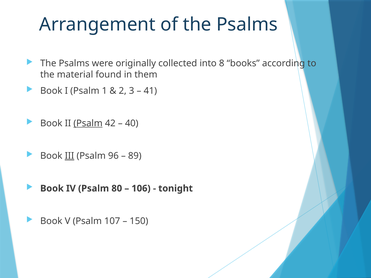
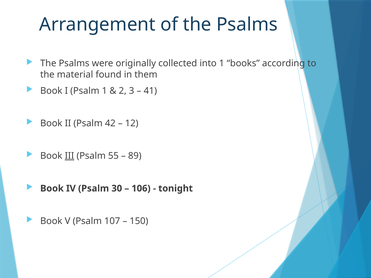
into 8: 8 -> 1 (222, 63)
Psalm underline: present -> none (88, 123)
40: 40 -> 12 (132, 123)
96: 96 -> 55 (113, 156)
80: 80 -> 30 (117, 189)
